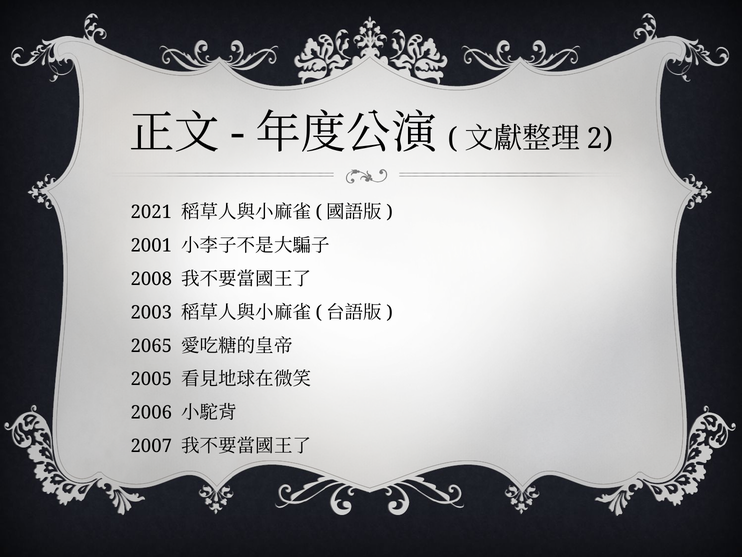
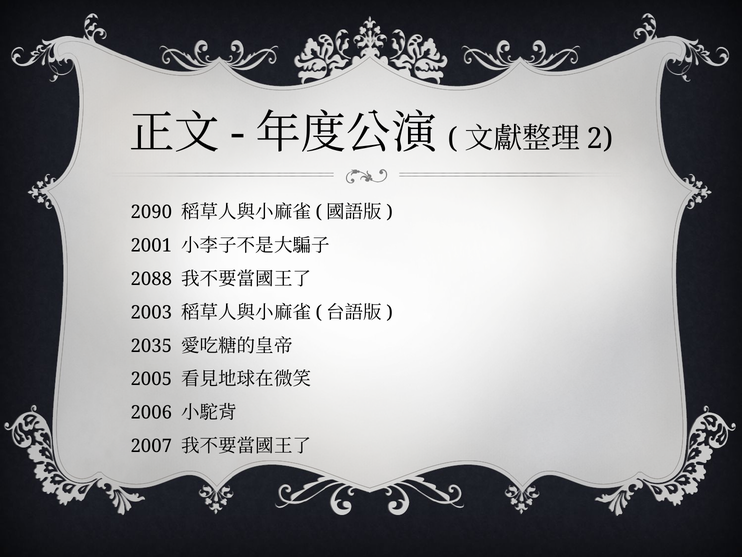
2021: 2021 -> 2090 (151, 212)
2008: 2008 -> 2088 (151, 279)
2065: 2065 -> 2035 (151, 346)
